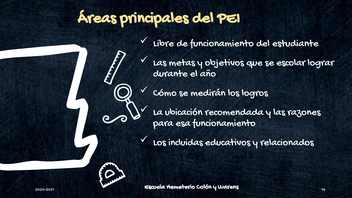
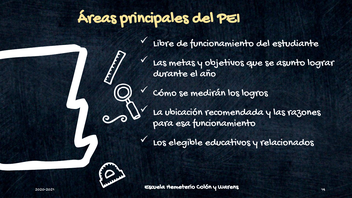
escolar: escolar -> asunto (291, 62)
incluidas: incluidas -> elegible (185, 142)
